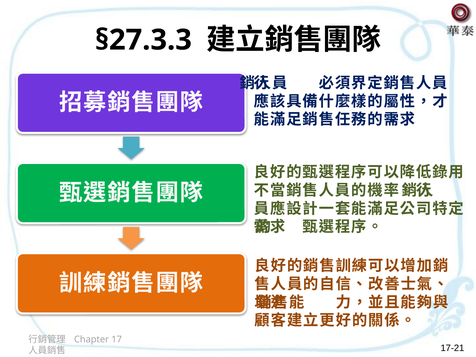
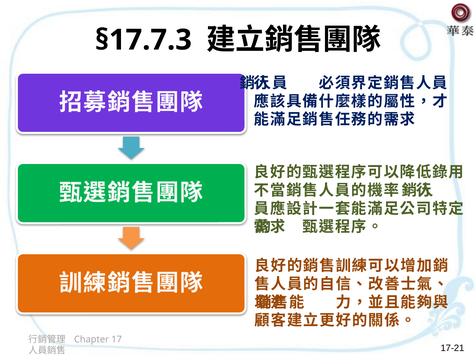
§27.3.3: §27.3.3 -> §17.7.3 (143, 40)
